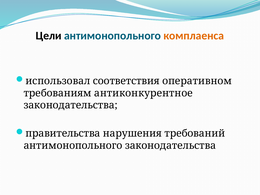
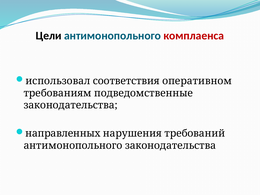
комплаенса colour: orange -> red (194, 36)
антиконкурентное: антиконкурентное -> подведомственные (144, 93)
правительства: правительства -> направленных (63, 133)
